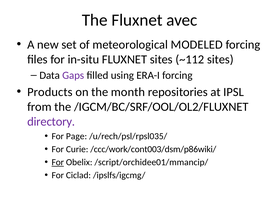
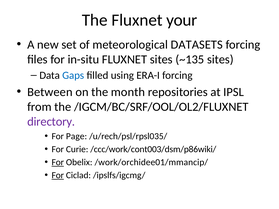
avec: avec -> your (182, 20)
MODELED: MODELED -> DATASETS (197, 45)
~112: ~112 -> ~135 (190, 59)
Gaps colour: purple -> blue (73, 75)
Products: Products -> Between (50, 92)
/script/orchidee01/mmancip/: /script/orchidee01/mmancip/ -> /work/orchidee01/mmancip/ (151, 163)
For underline: none -> present (58, 176)
